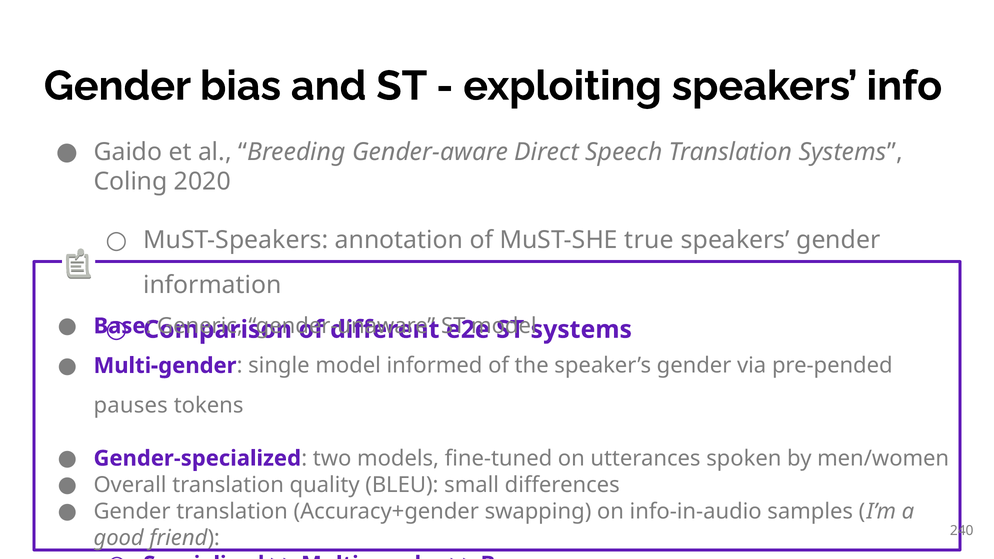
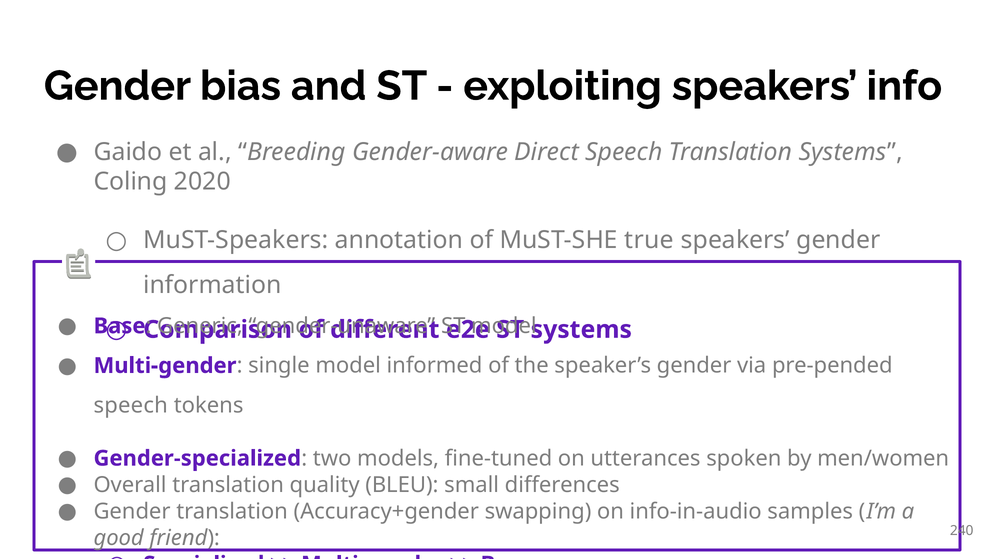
pauses: pauses -> speech (131, 406)
